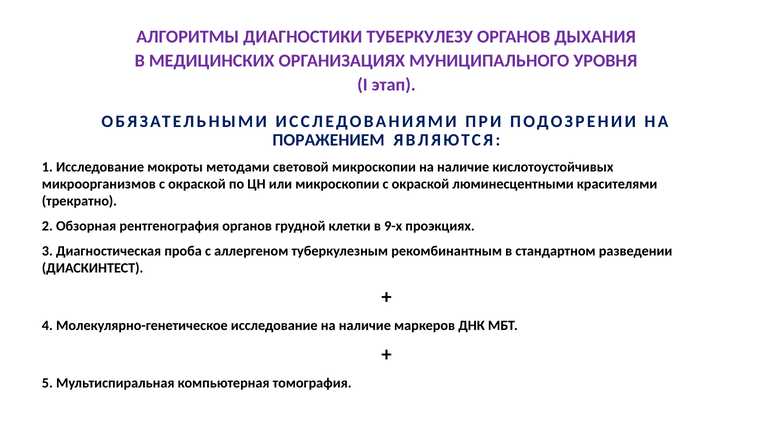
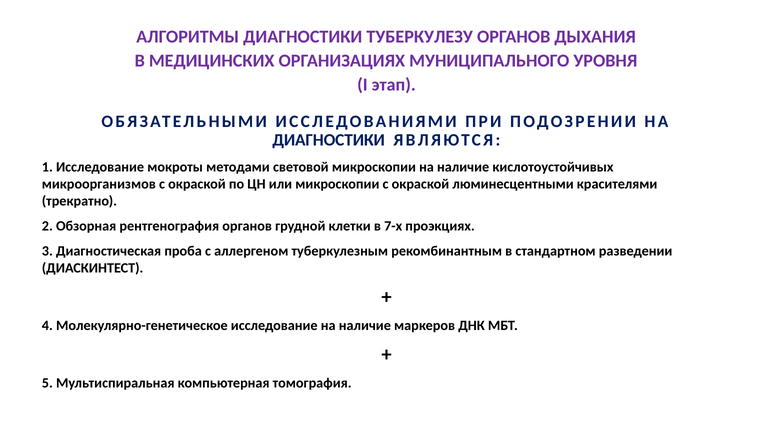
ПОРАЖЕНИЕМ: ПОРАЖЕНИЕМ -> ДИАГНОСТИКИ (329, 140)
9-х: 9-х -> 7-х (393, 226)
